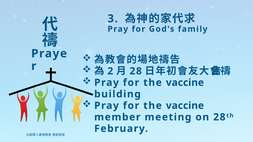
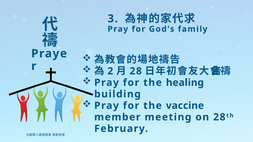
vaccine: vaccine -> healing (185, 83)
